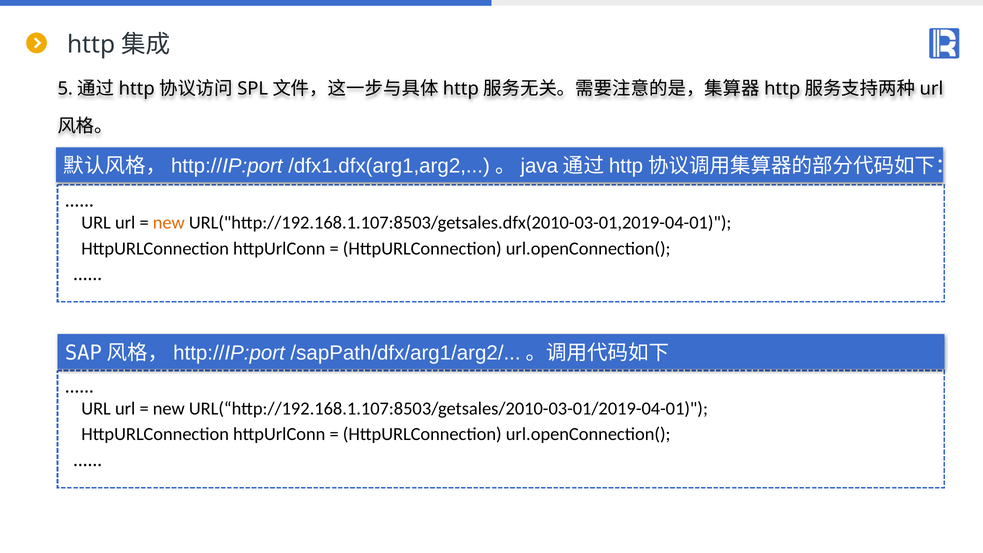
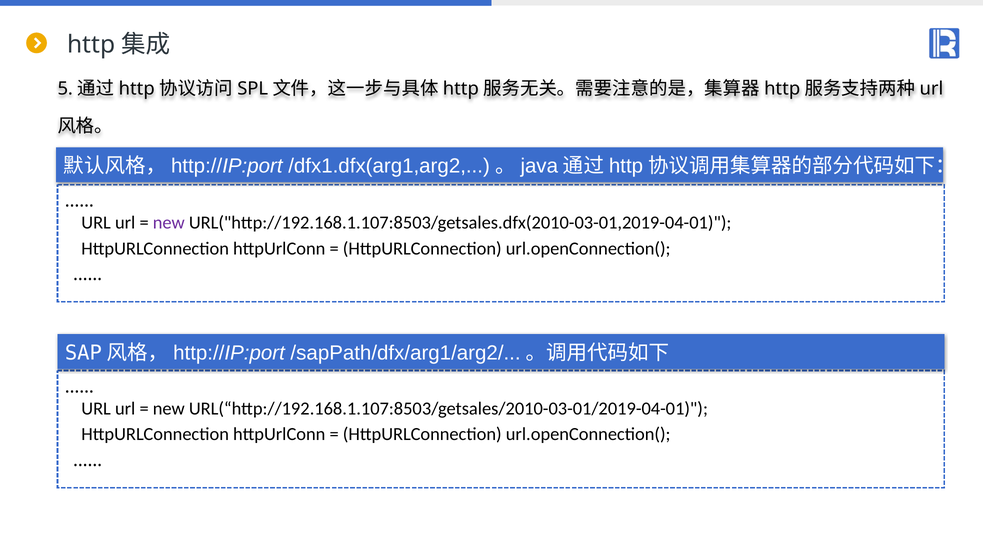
new colour: orange -> purple (169, 223)
